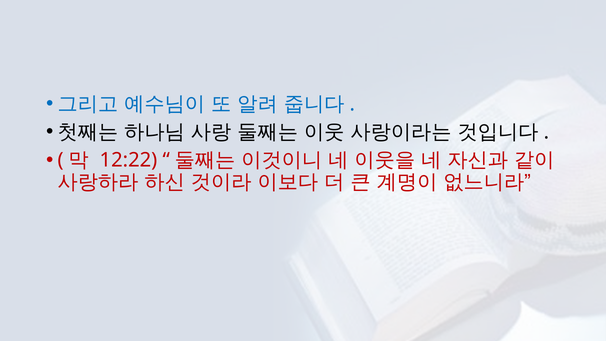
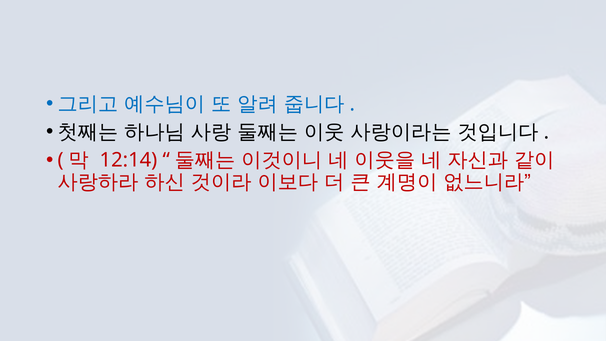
12:22: 12:22 -> 12:14 (128, 160)
